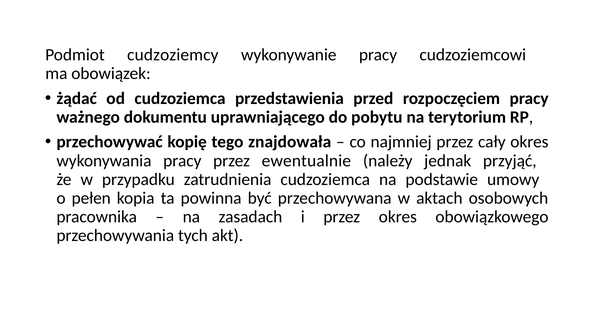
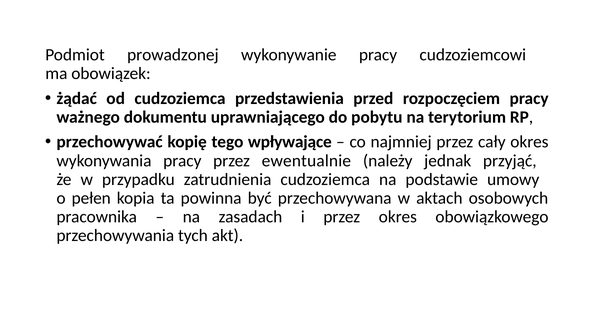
cudzoziemcy: cudzoziemcy -> prowadzonej (173, 55)
znajdowała: znajdowała -> wpływające (290, 142)
